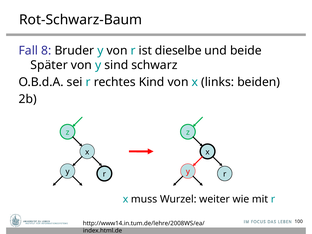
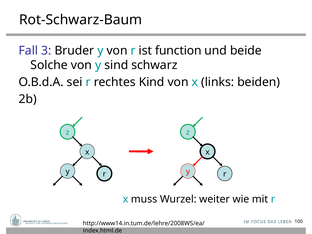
8: 8 -> 3 (46, 51)
dieselbe: dieselbe -> function (178, 51)
Später: Später -> Solche (49, 65)
